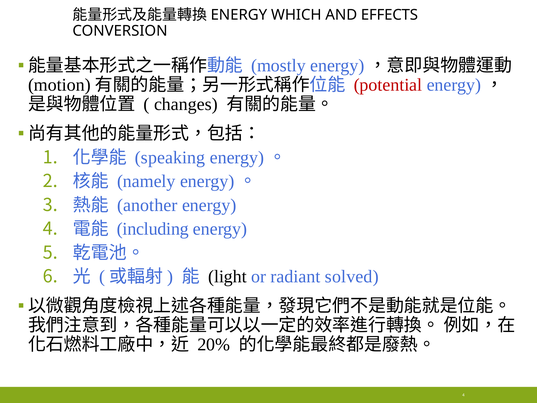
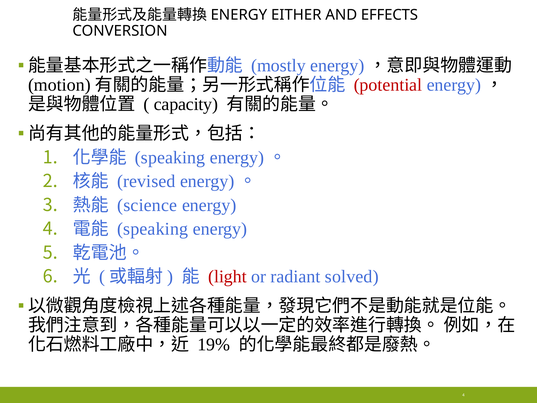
WHICH: WHICH -> EITHER (296, 15)
changes: changes -> capacity (186, 104)
namely: namely -> revised (146, 181)
another: another -> science (147, 205)
including: including -> speaking (153, 229)
light colour: black -> red (227, 276)
20%: 20% -> 19% (214, 345)
